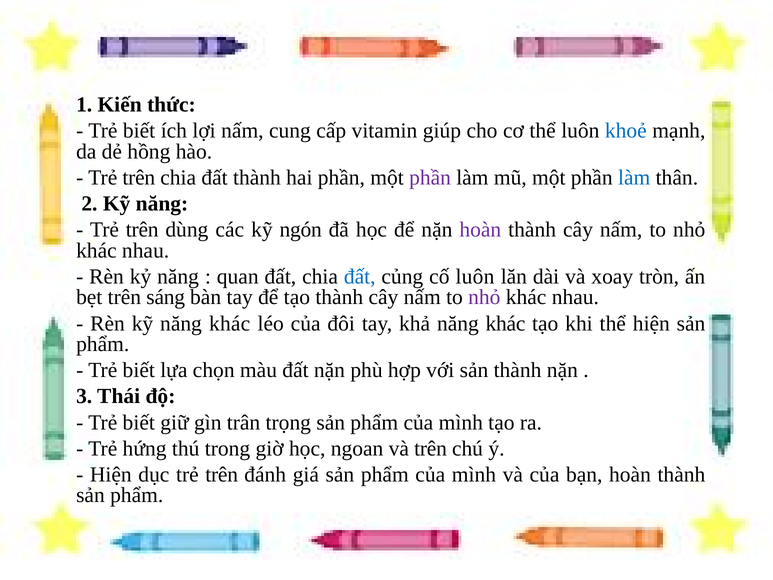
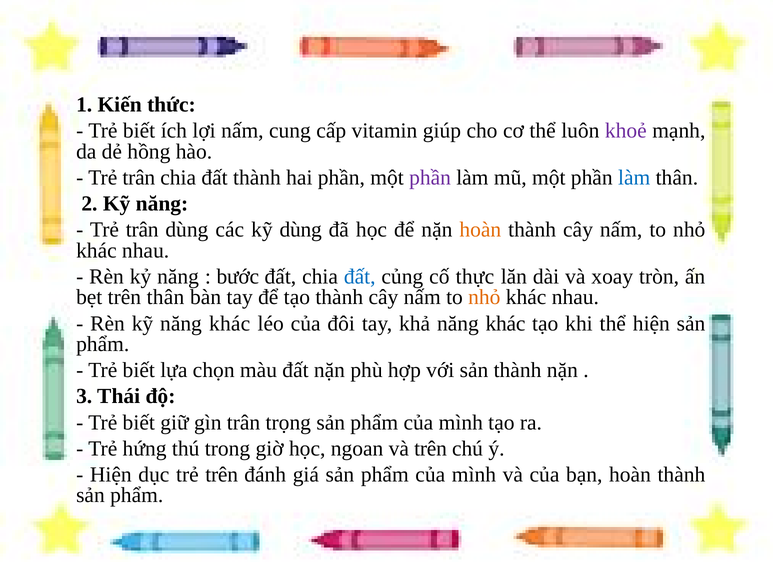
khoẻ colour: blue -> purple (626, 131)
trên: trên -> trân (139, 178)
trên: trên -> trân (142, 230)
kỹ ngón: ngón -> dùng (301, 230)
hoàn colour: purple -> orange (480, 230)
quan: quan -> bước (238, 277)
cố luôn: luôn -> thực (475, 277)
trên sáng: sáng -> thân (166, 297)
nhỏ colour: purple -> orange (484, 297)
